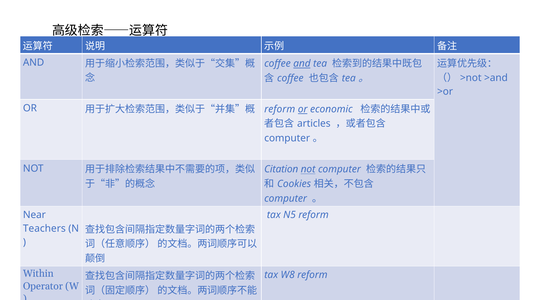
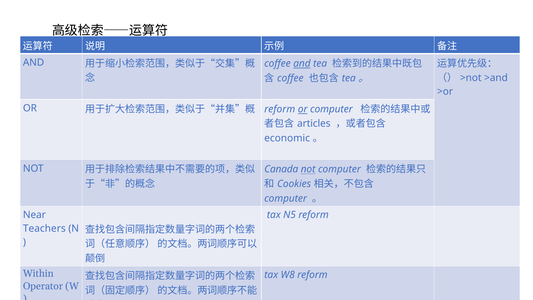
or economic: economic -> computer (331, 109)
computer: computer -> economic (287, 138)
Citation: Citation -> Canada (281, 169)
